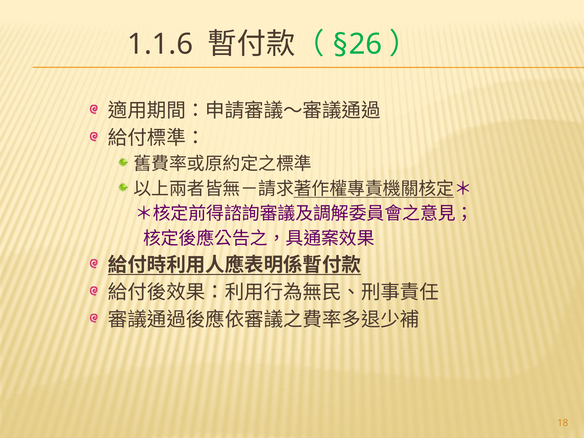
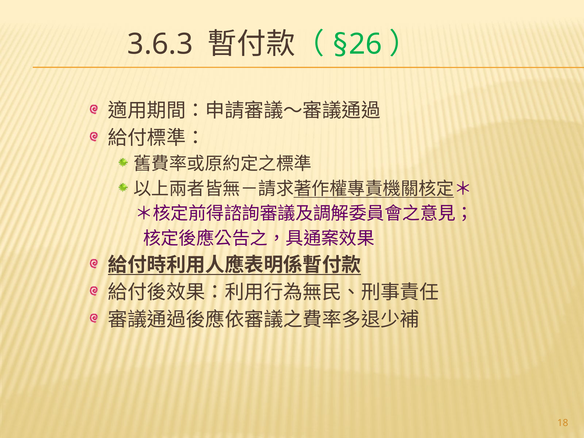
1.1.6: 1.1.6 -> 3.6.3 (160, 44)
